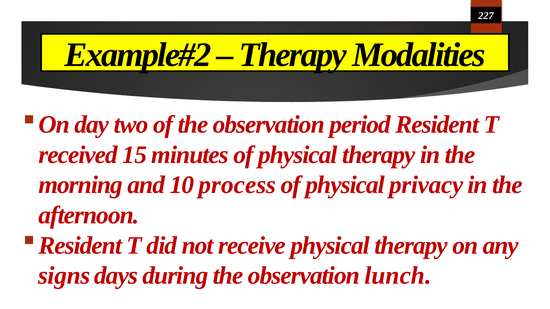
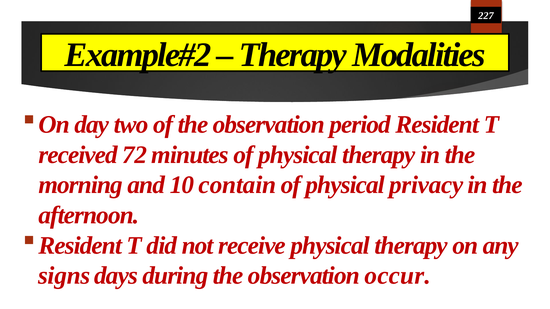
15: 15 -> 72 (135, 155)
process: process -> contain (237, 185)
lunch: lunch -> occur (398, 276)
